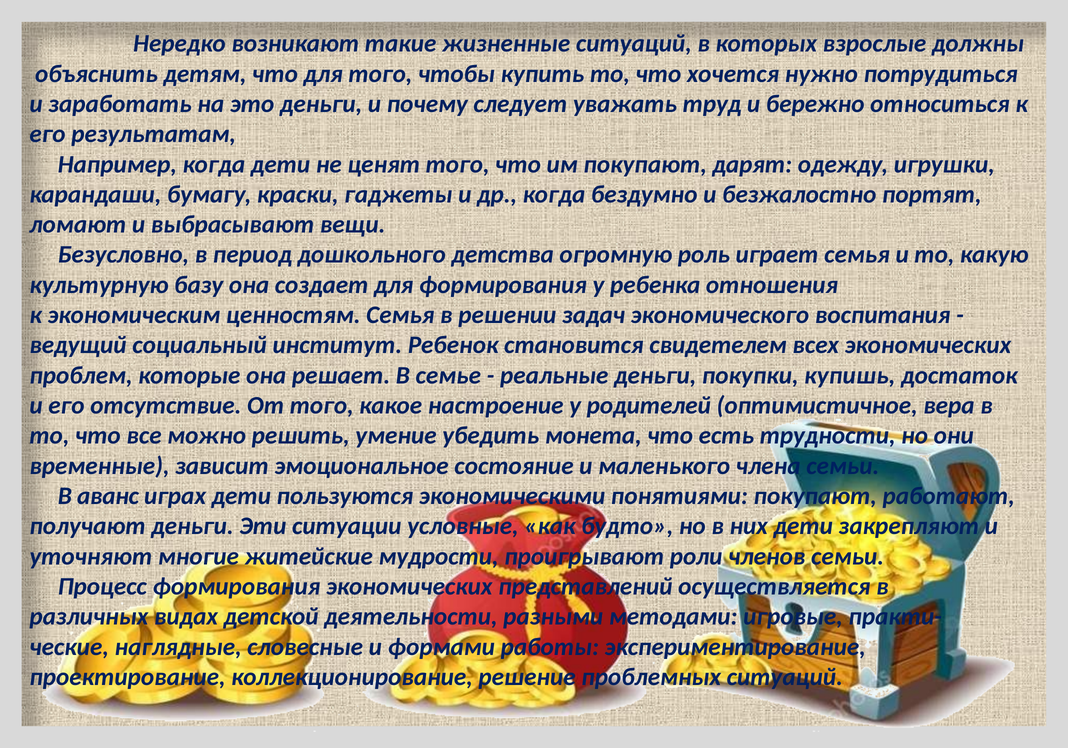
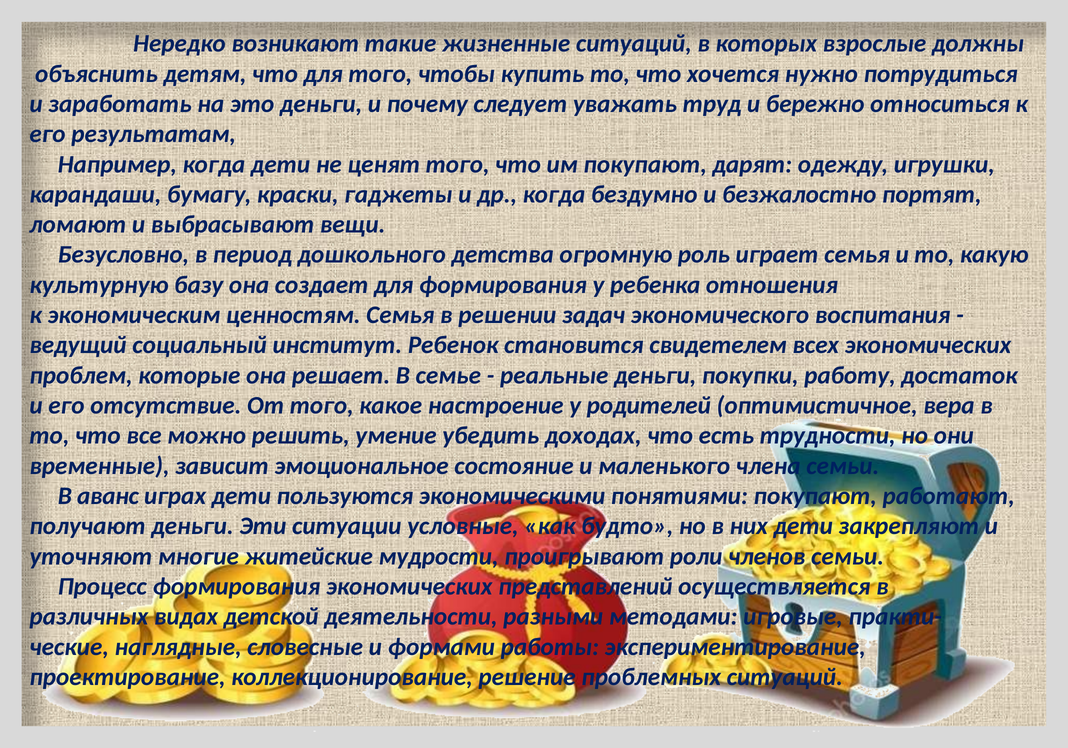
купишь: купишь -> работу (850, 375)
монета: монета -> доходах (593, 435)
